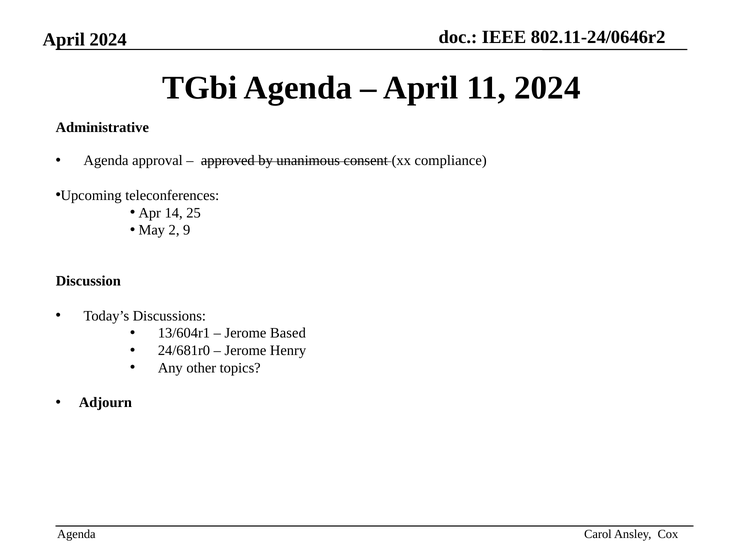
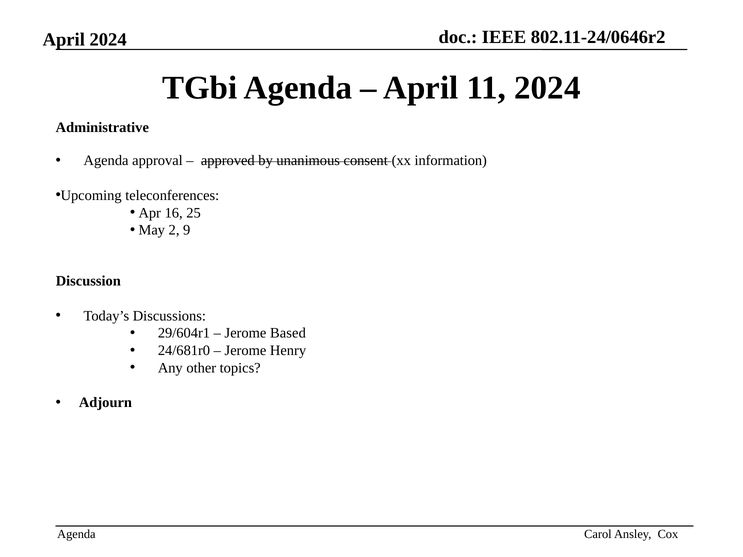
compliance: compliance -> information (451, 161)
14: 14 -> 16 (174, 213)
13/604r1: 13/604r1 -> 29/604r1 (184, 333)
